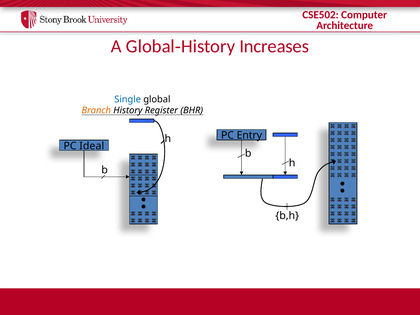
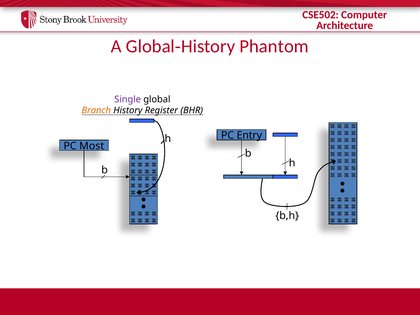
Increases: Increases -> Phantom (274, 46)
Single colour: blue -> purple (128, 99)
Ideal: Ideal -> Most (92, 146)
